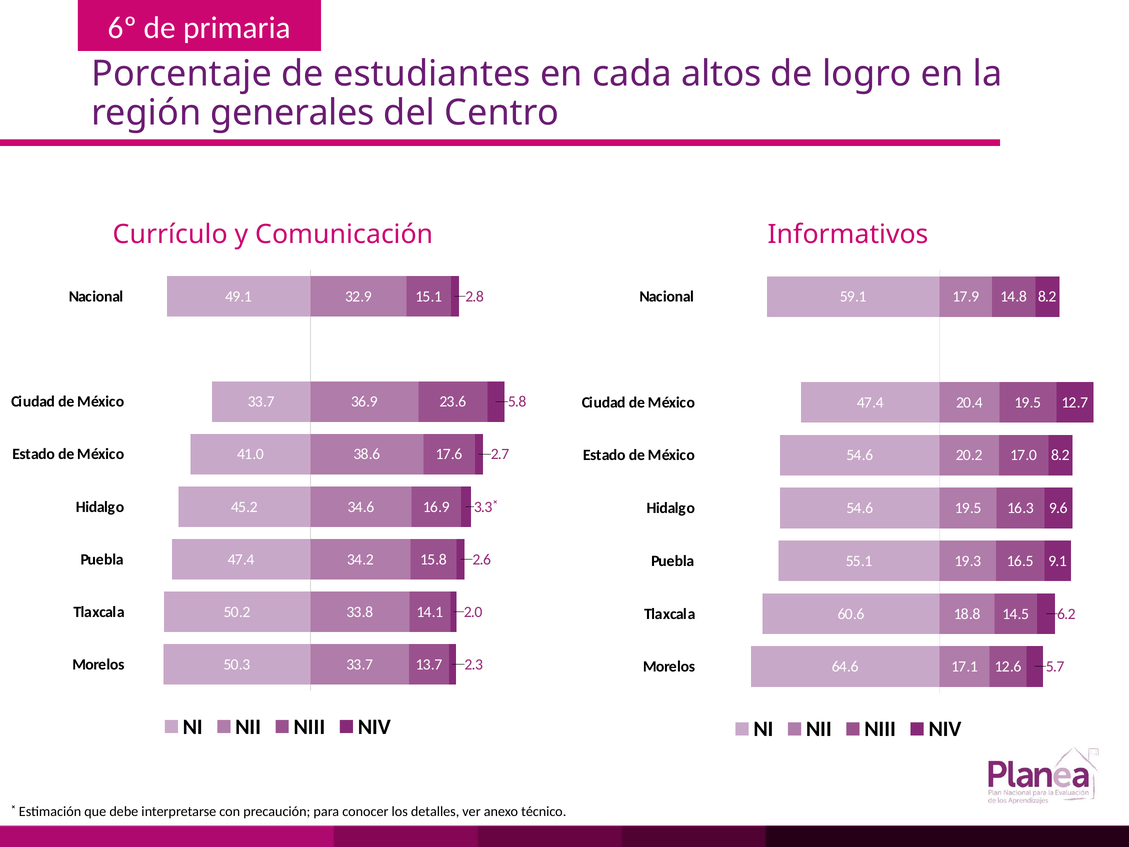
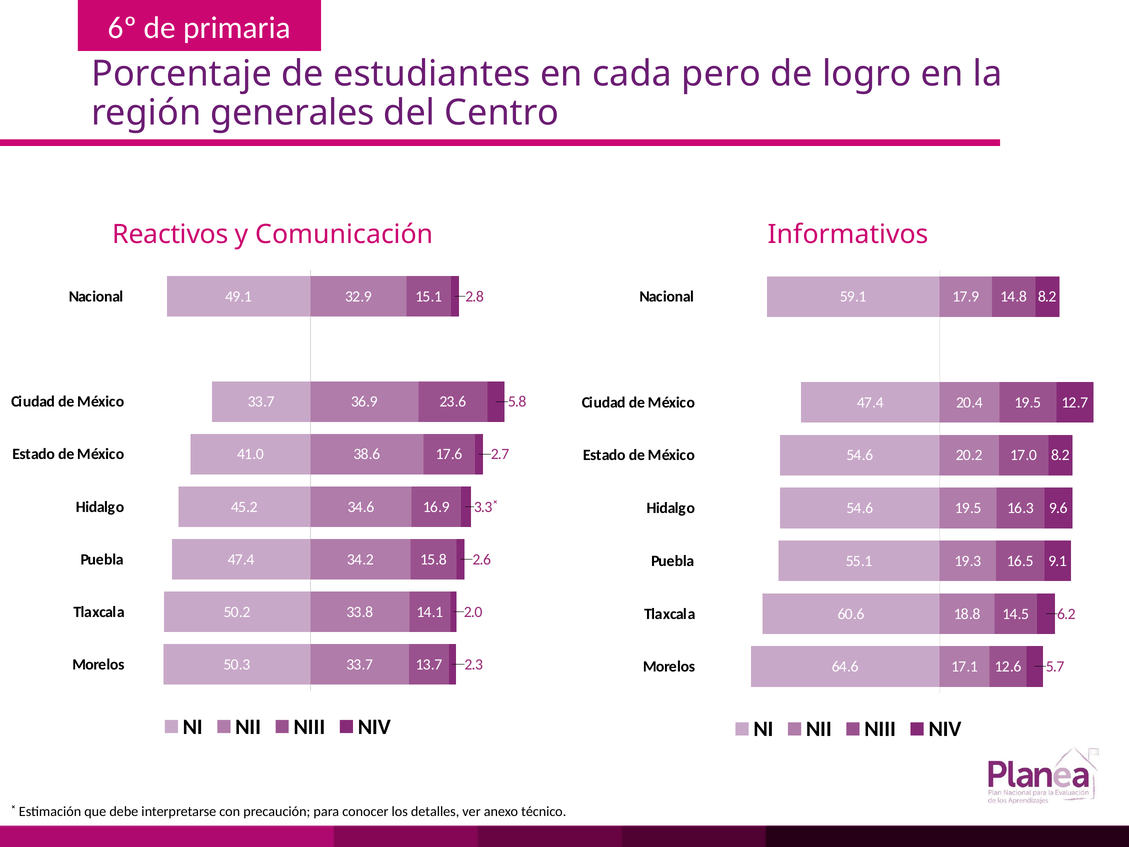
altos: altos -> pero (721, 74)
Currículo: Currículo -> Reactivos (170, 234)
